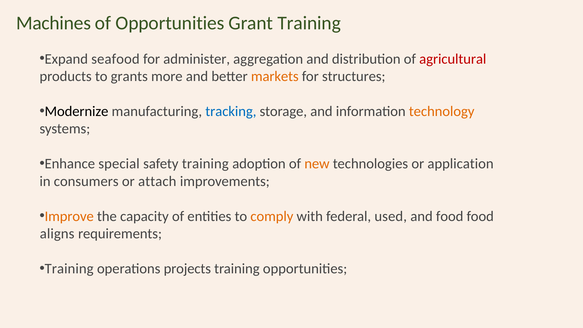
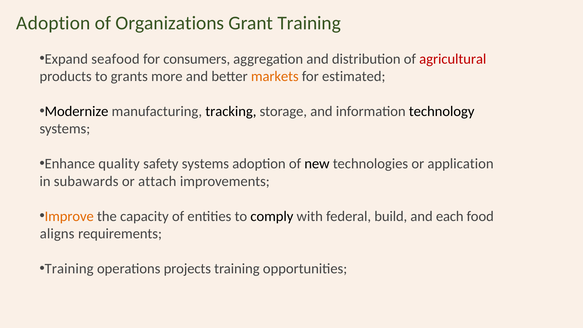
Machines: Machines -> Adoption (53, 23)
of Opportunities: Opportunities -> Organizations (170, 23)
administer: administer -> consumers (197, 59)
structures: structures -> estimated (354, 76)
tracking colour: blue -> black (231, 111)
technology colour: orange -> black (442, 111)
special: special -> quality (119, 164)
safety training: training -> systems (205, 164)
new colour: orange -> black (317, 164)
consumers: consumers -> subawards (86, 181)
comply colour: orange -> black (272, 216)
used: used -> build (391, 216)
and food: food -> each (450, 216)
